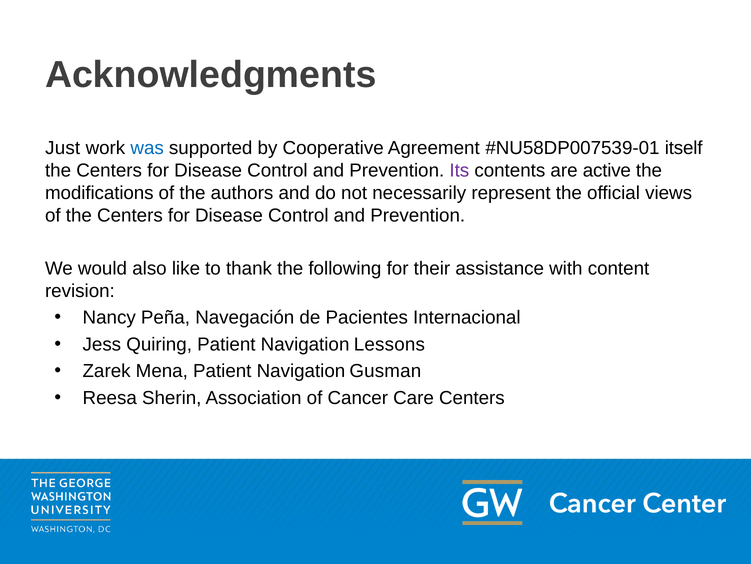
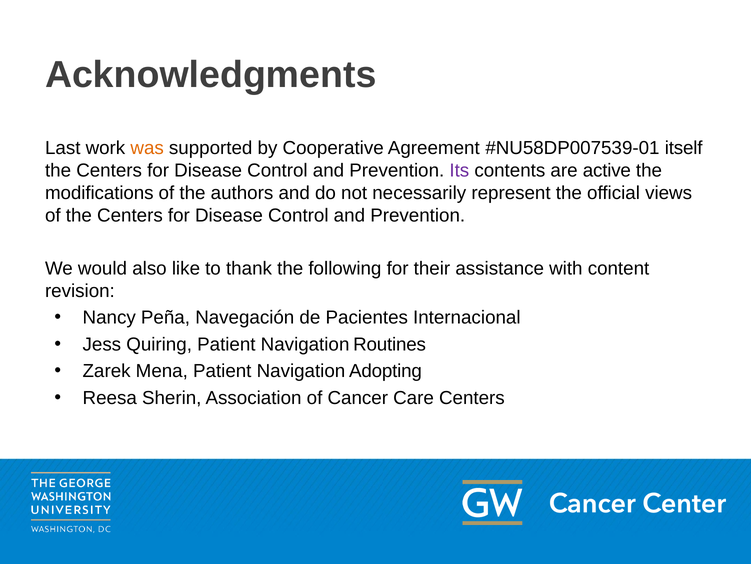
Just: Just -> Last (63, 148)
was colour: blue -> orange (147, 148)
Lessons: Lessons -> Routines (390, 344)
Gusman: Gusman -> Adopting (385, 371)
